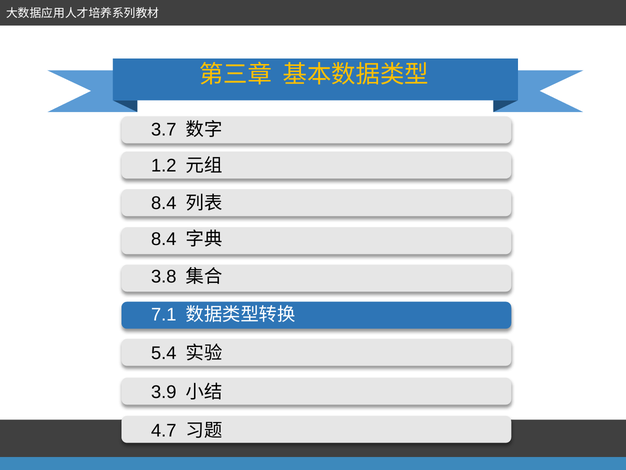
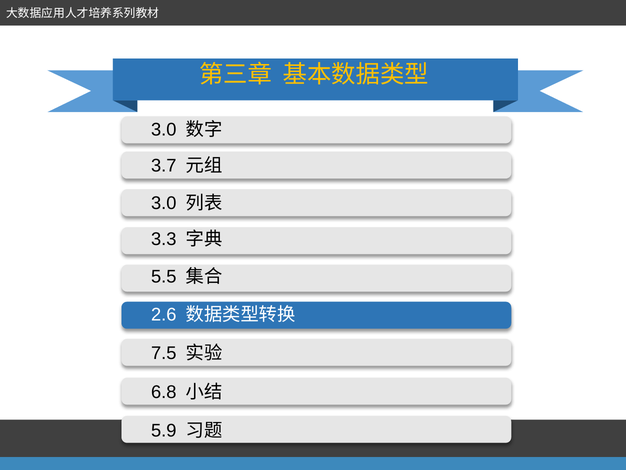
3.7: 3.7 -> 3.0 (164, 129)
1.2: 1.2 -> 3.7 (164, 165)
8.4: 8.4 -> 3.0 (164, 203)
8.4: 8.4 -> 3.3 (164, 239)
3.8: 3.8 -> 5.5 (164, 276)
7.1: 7.1 -> 2.6 (164, 314)
5.4: 5.4 -> 7.5 (164, 353)
3.9: 3.9 -> 6.8 (164, 392)
4.7: 4.7 -> 5.9 (164, 430)
